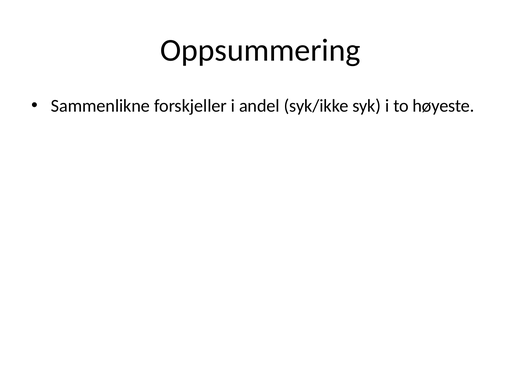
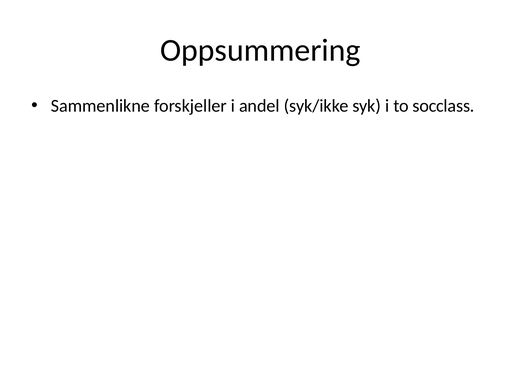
høyeste: høyeste -> socclass (443, 106)
